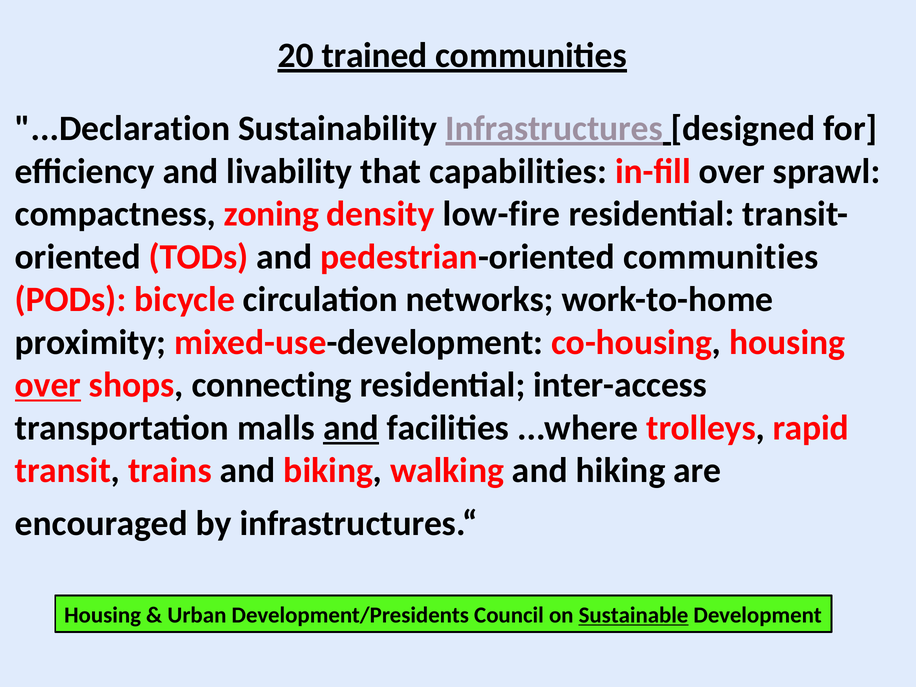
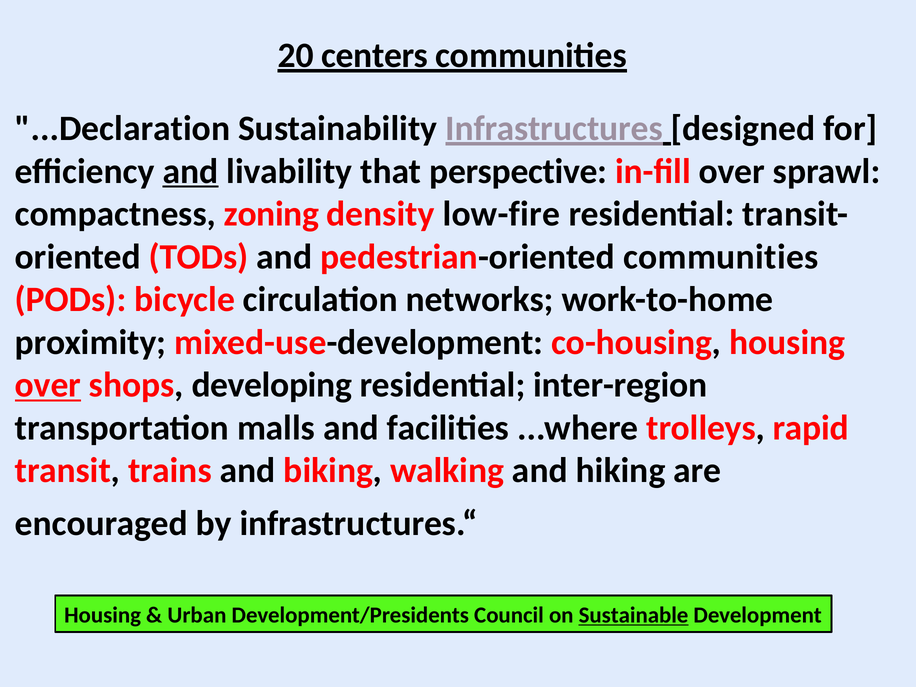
trained: trained -> centers (375, 56)
and underline: none -> present (190, 171)
capabilities: capabilities -> perspective (518, 171)
connecting: connecting -> developing (272, 385)
inter-access: inter-access -> inter-region (620, 385)
and underline: present -> none (351, 428)
